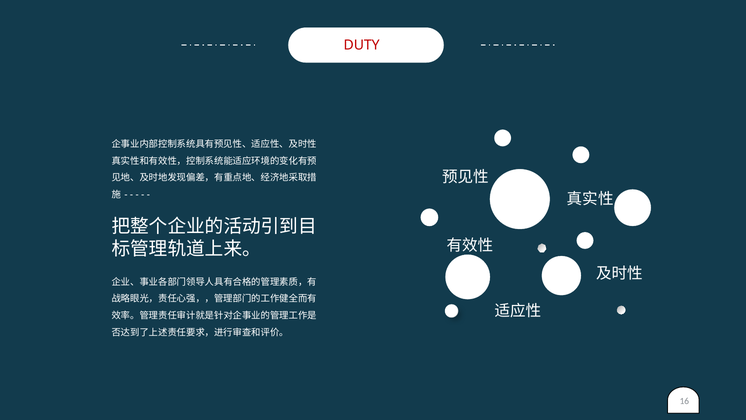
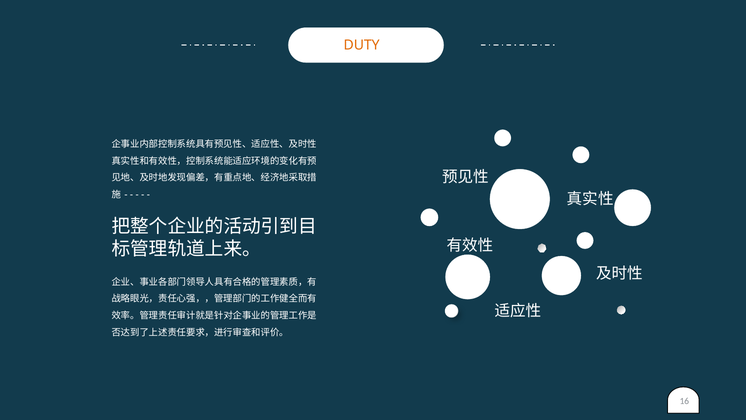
DUTY colour: red -> orange (362, 45)
